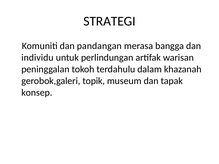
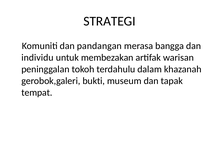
perlindungan: perlindungan -> membezakan (107, 58)
topik: topik -> bukti (94, 81)
konsep: konsep -> tempat (37, 93)
